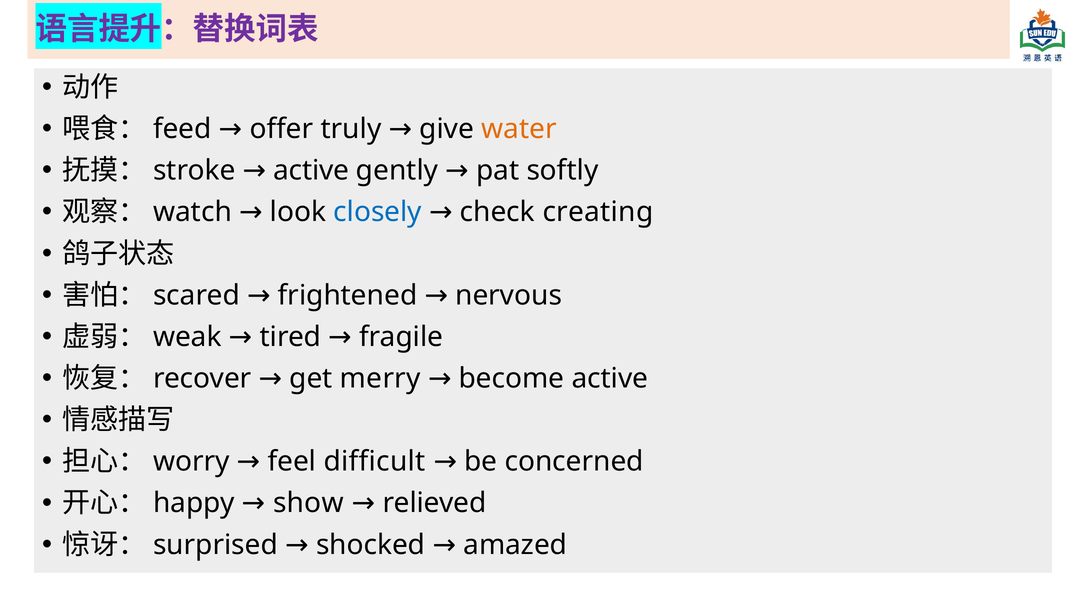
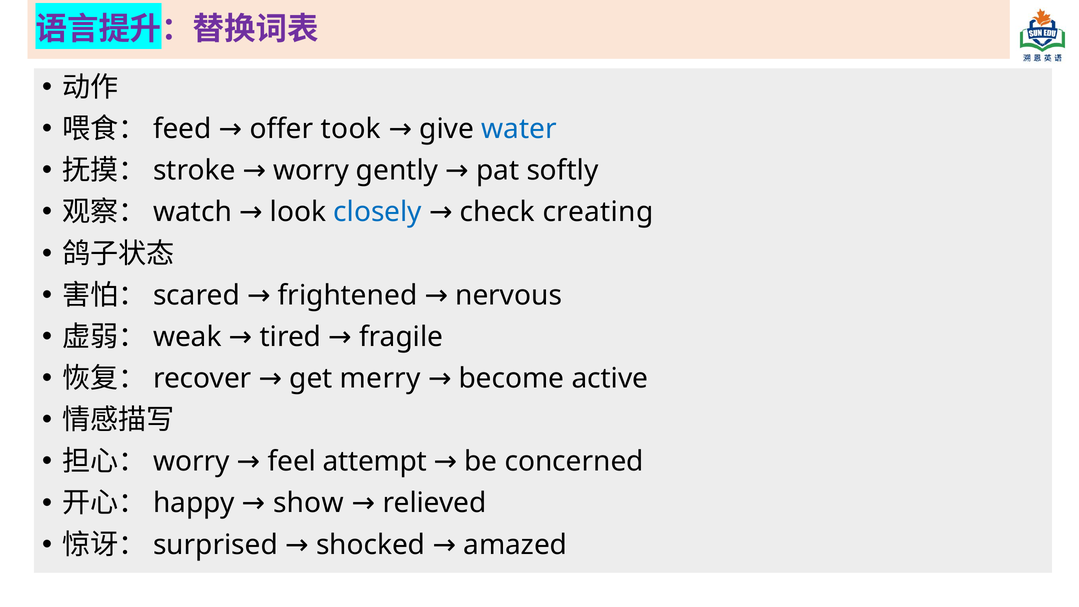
truly: truly -> took (351, 129)
water colour: orange -> blue (519, 129)
active: active -> worry (311, 171)
difficult: difficult -> attempt (375, 462)
